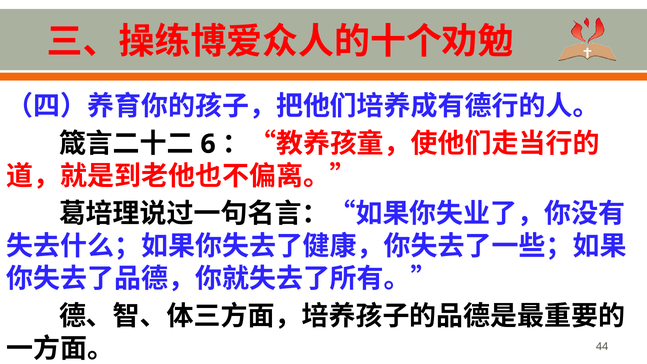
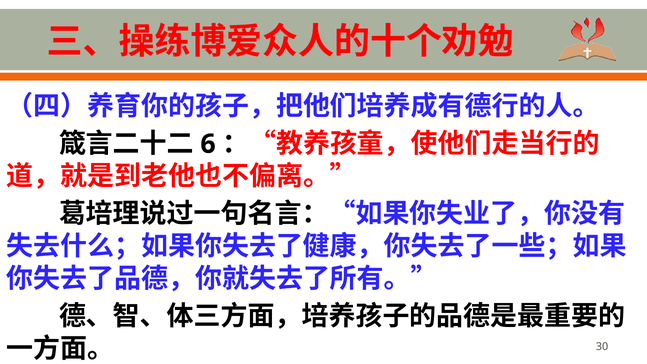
44: 44 -> 30 (602, 347)
